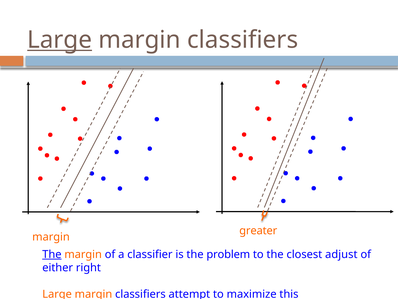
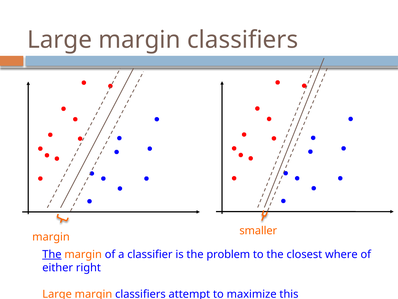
Large underline: present -> none (60, 40)
greater: greater -> smaller (258, 230)
adjust: adjust -> where (341, 254)
